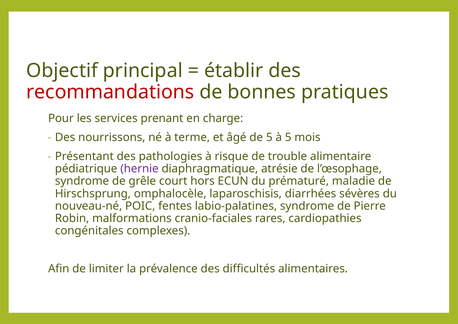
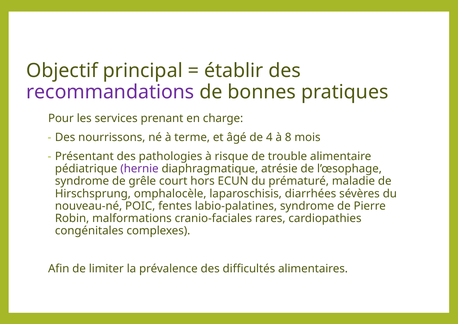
recommandations colour: red -> purple (110, 92)
de 5: 5 -> 4 (269, 137)
à 5: 5 -> 8 (288, 137)
